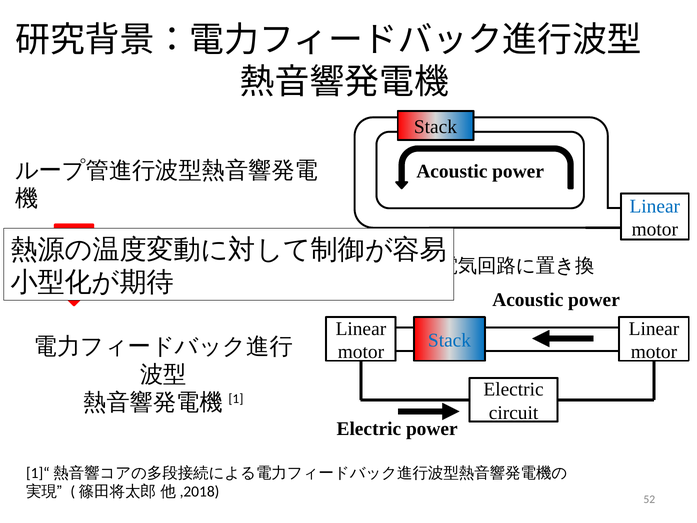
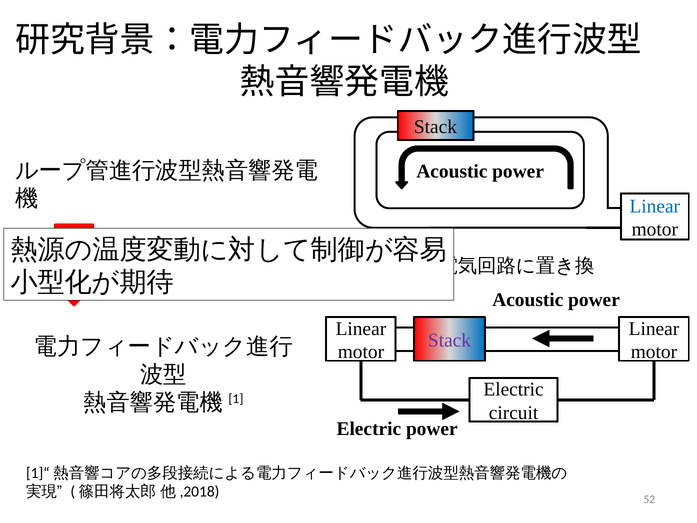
Stack colour: blue -> purple (449, 340)
